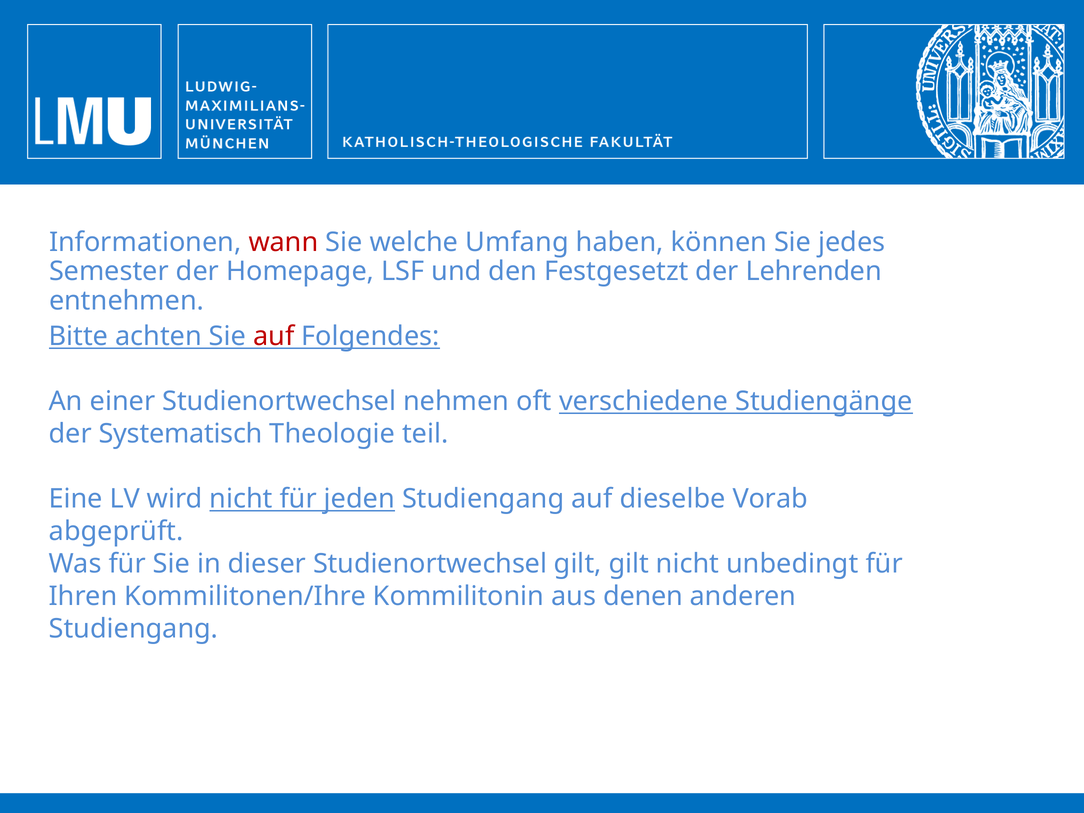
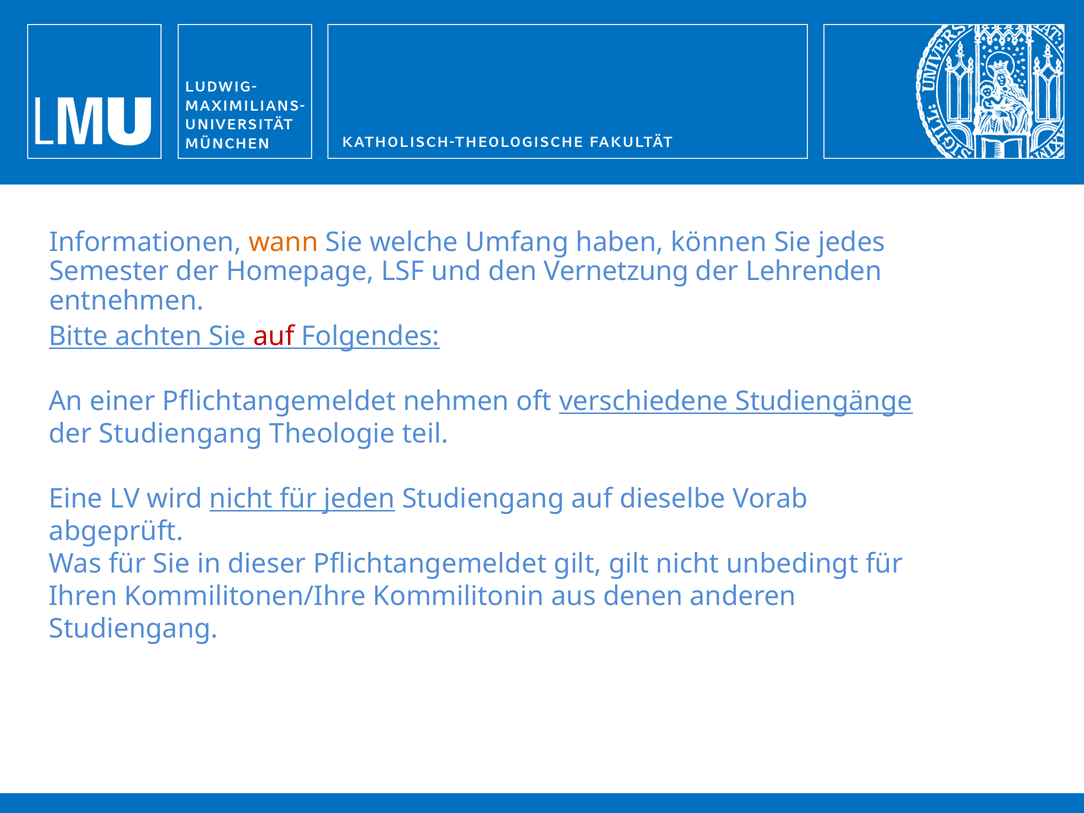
wann colour: red -> orange (283, 242)
Festgesetzt: Festgesetzt -> Vernetzung (616, 271)
einer Studienortwechsel: Studienortwechsel -> Pflichtangemeldet (279, 401)
der Systematisch: Systematisch -> Studiengang (181, 434)
dieser Studienortwechsel: Studienortwechsel -> Pflichtangemeldet (430, 564)
